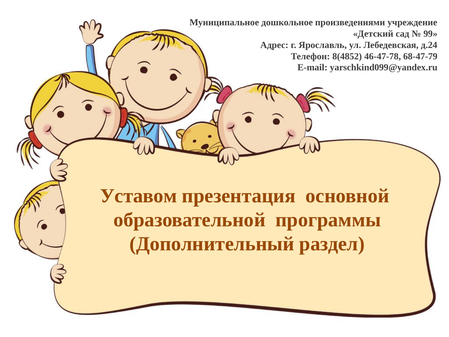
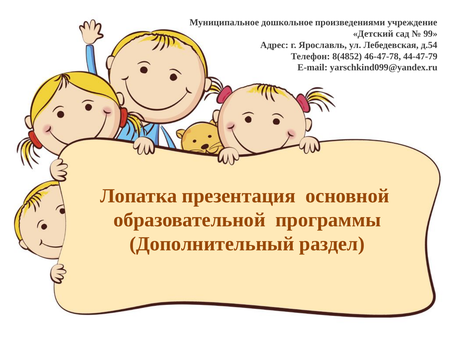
д.24: д.24 -> д.54 (429, 45)
68-47-79: 68-47-79 -> 44-47-79 (420, 56)
Уставом: Уставом -> Лопатка (139, 196)
